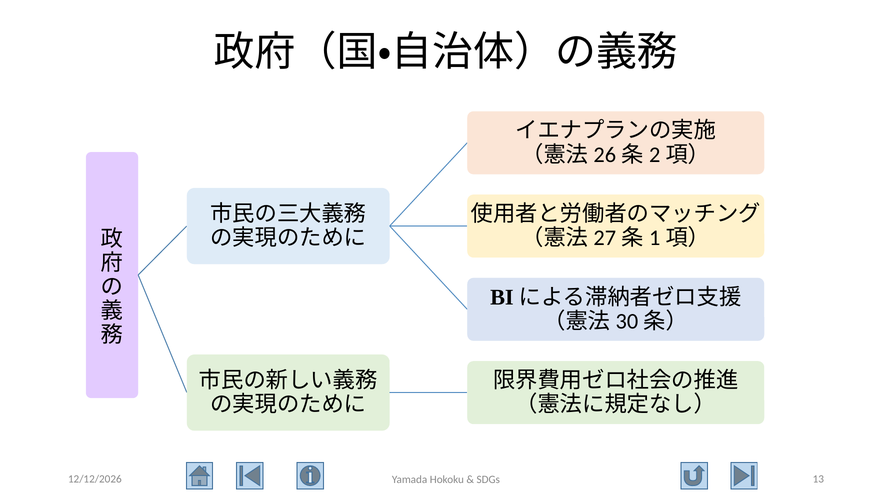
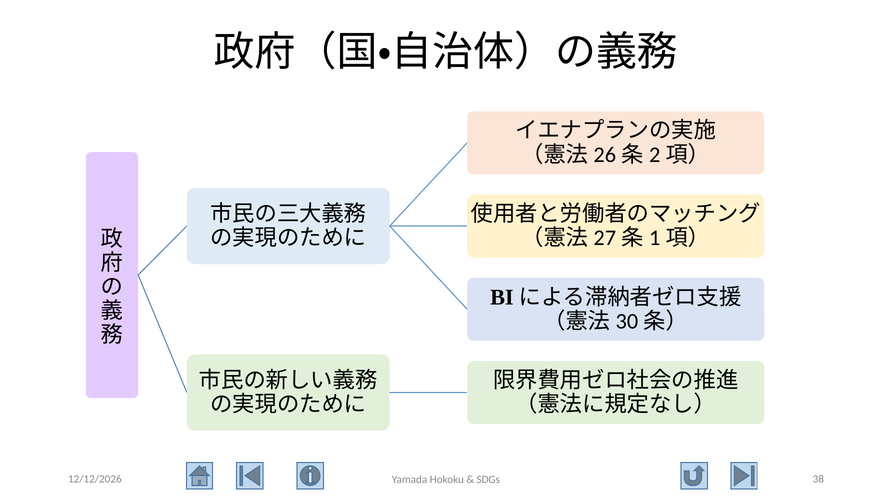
13: 13 -> 38 (818, 479)
